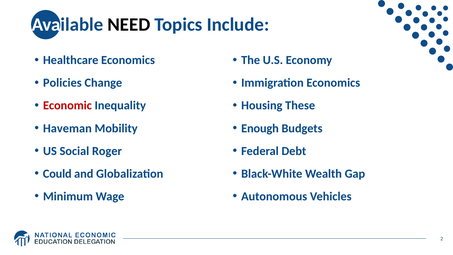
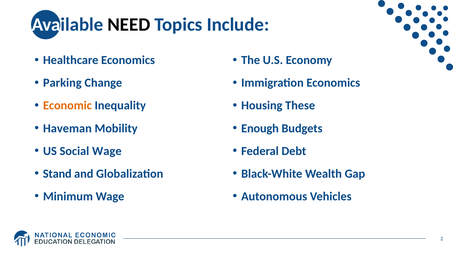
Policies: Policies -> Parking (62, 83)
Economic colour: red -> orange (67, 106)
Social Roger: Roger -> Wage (107, 151)
Could: Could -> Stand (57, 174)
